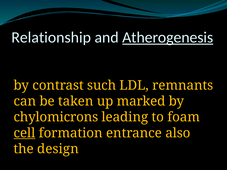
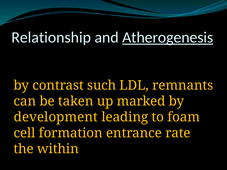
chylomicrons: chylomicrons -> development (56, 117)
cell underline: present -> none (24, 133)
also: also -> rate (178, 133)
design: design -> within (58, 149)
